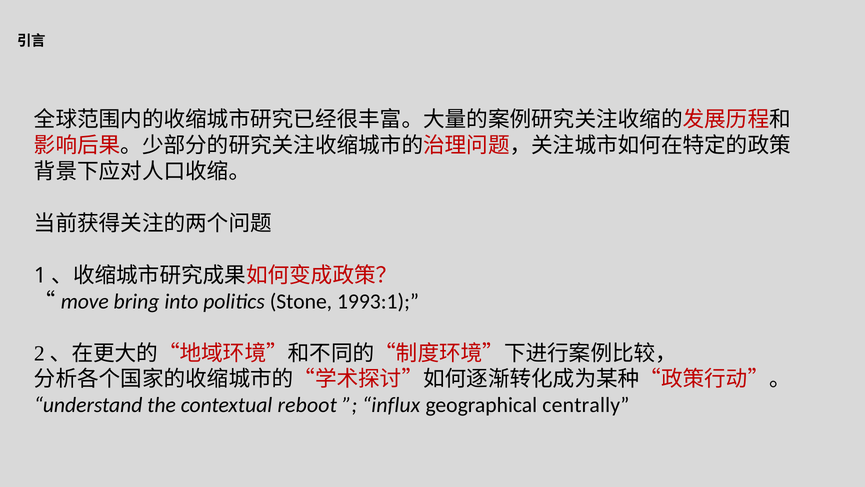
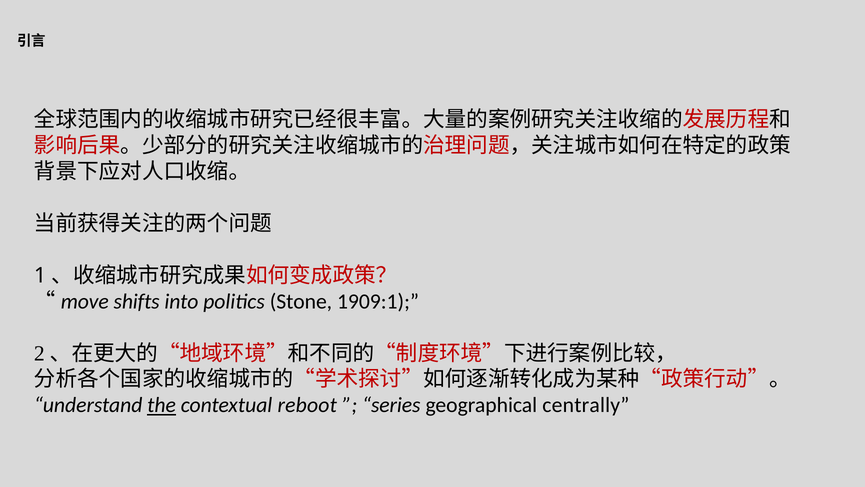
bring: bring -> shifts (137, 301)
1993:1: 1993:1 -> 1909:1 (378, 301)
the underline: none -> present (162, 405)
influx: influx -> series (391, 405)
